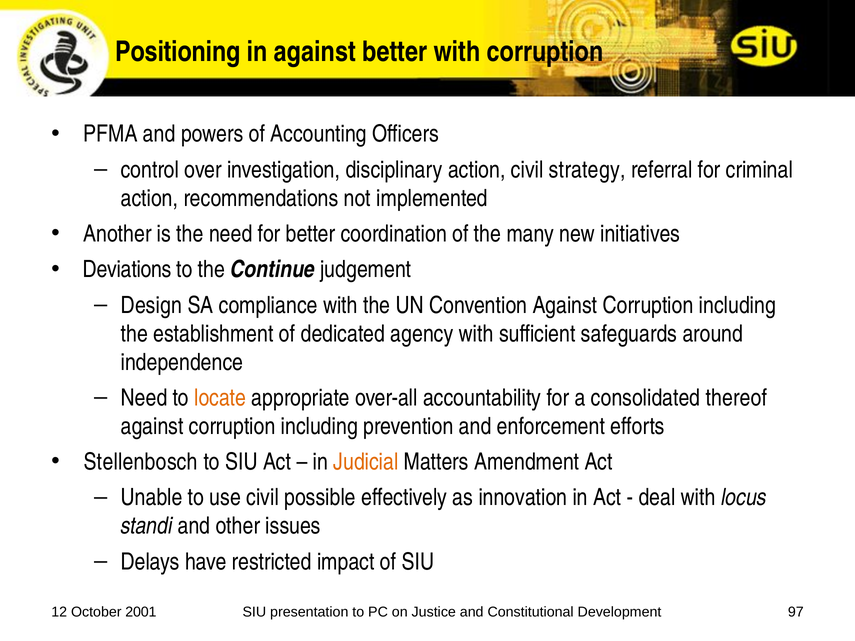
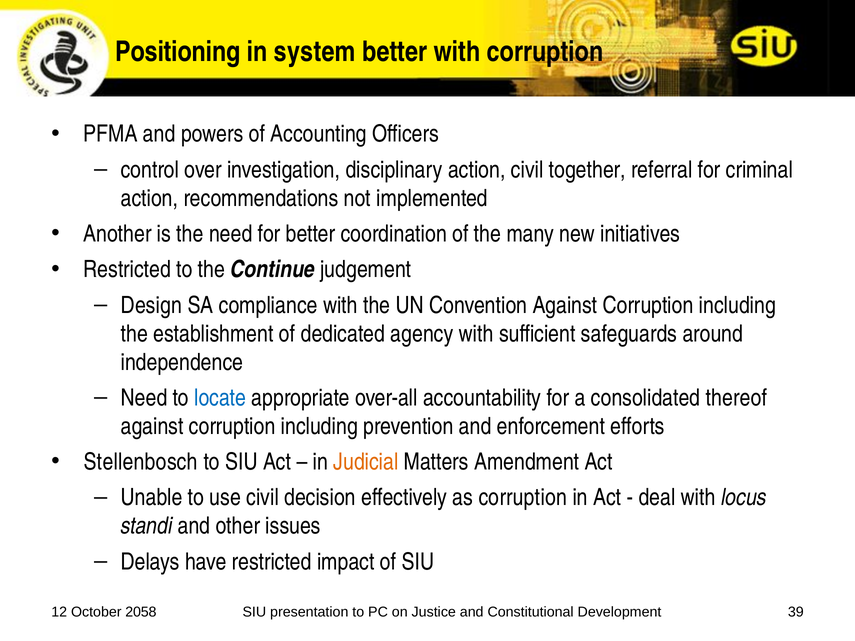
in against: against -> system (315, 52)
strategy: strategy -> together (587, 170)
Deviations: Deviations -> Restricted (127, 270)
locate colour: orange -> blue (220, 398)
possible: possible -> decision (320, 498)
as innovation: innovation -> corruption (523, 498)
2001: 2001 -> 2058 (141, 612)
97: 97 -> 39 (796, 612)
